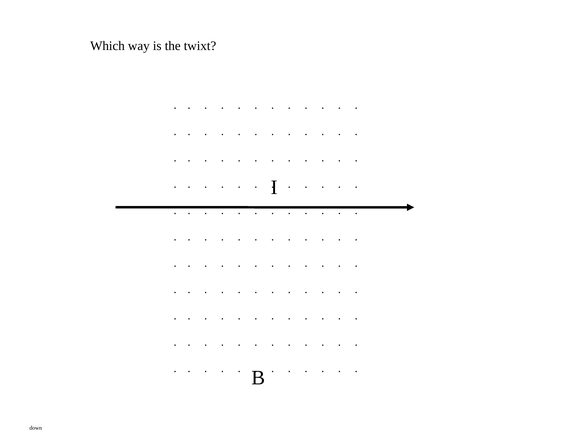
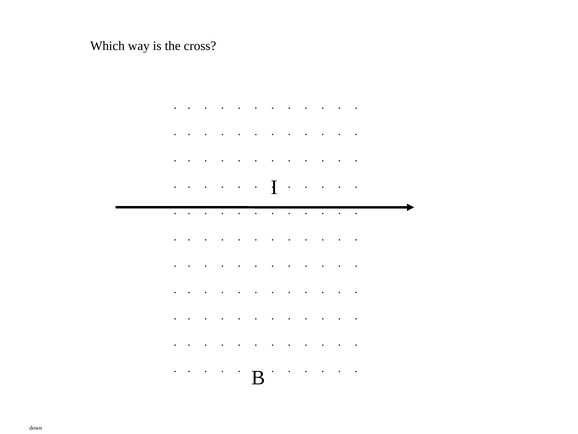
twixt: twixt -> cross (200, 46)
